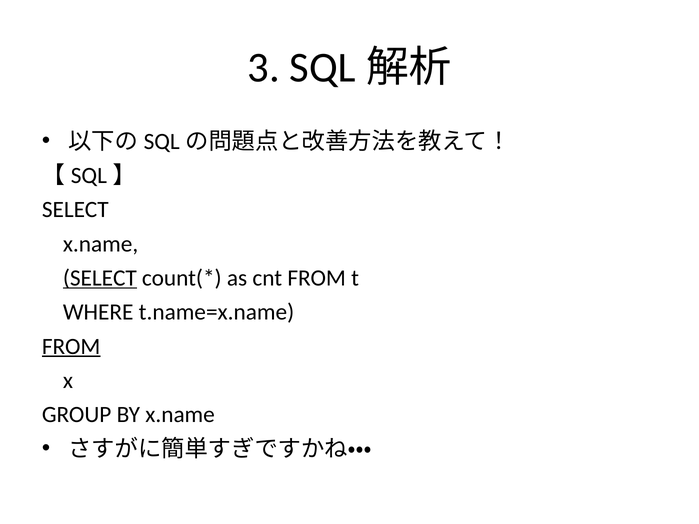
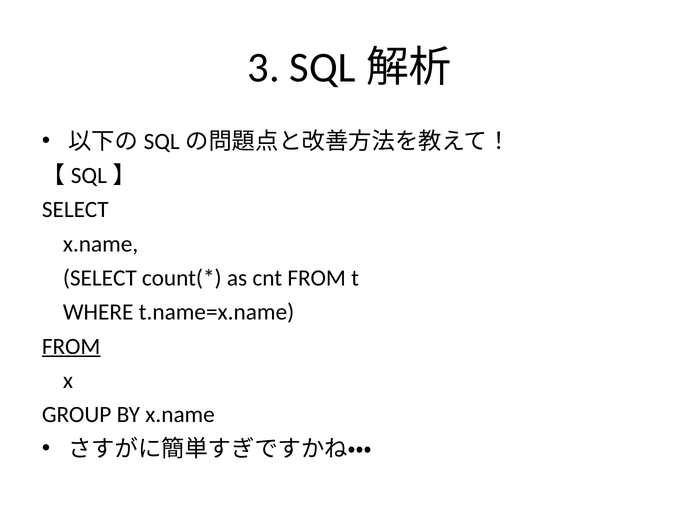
SELECT underline: present -> none (100, 278)
